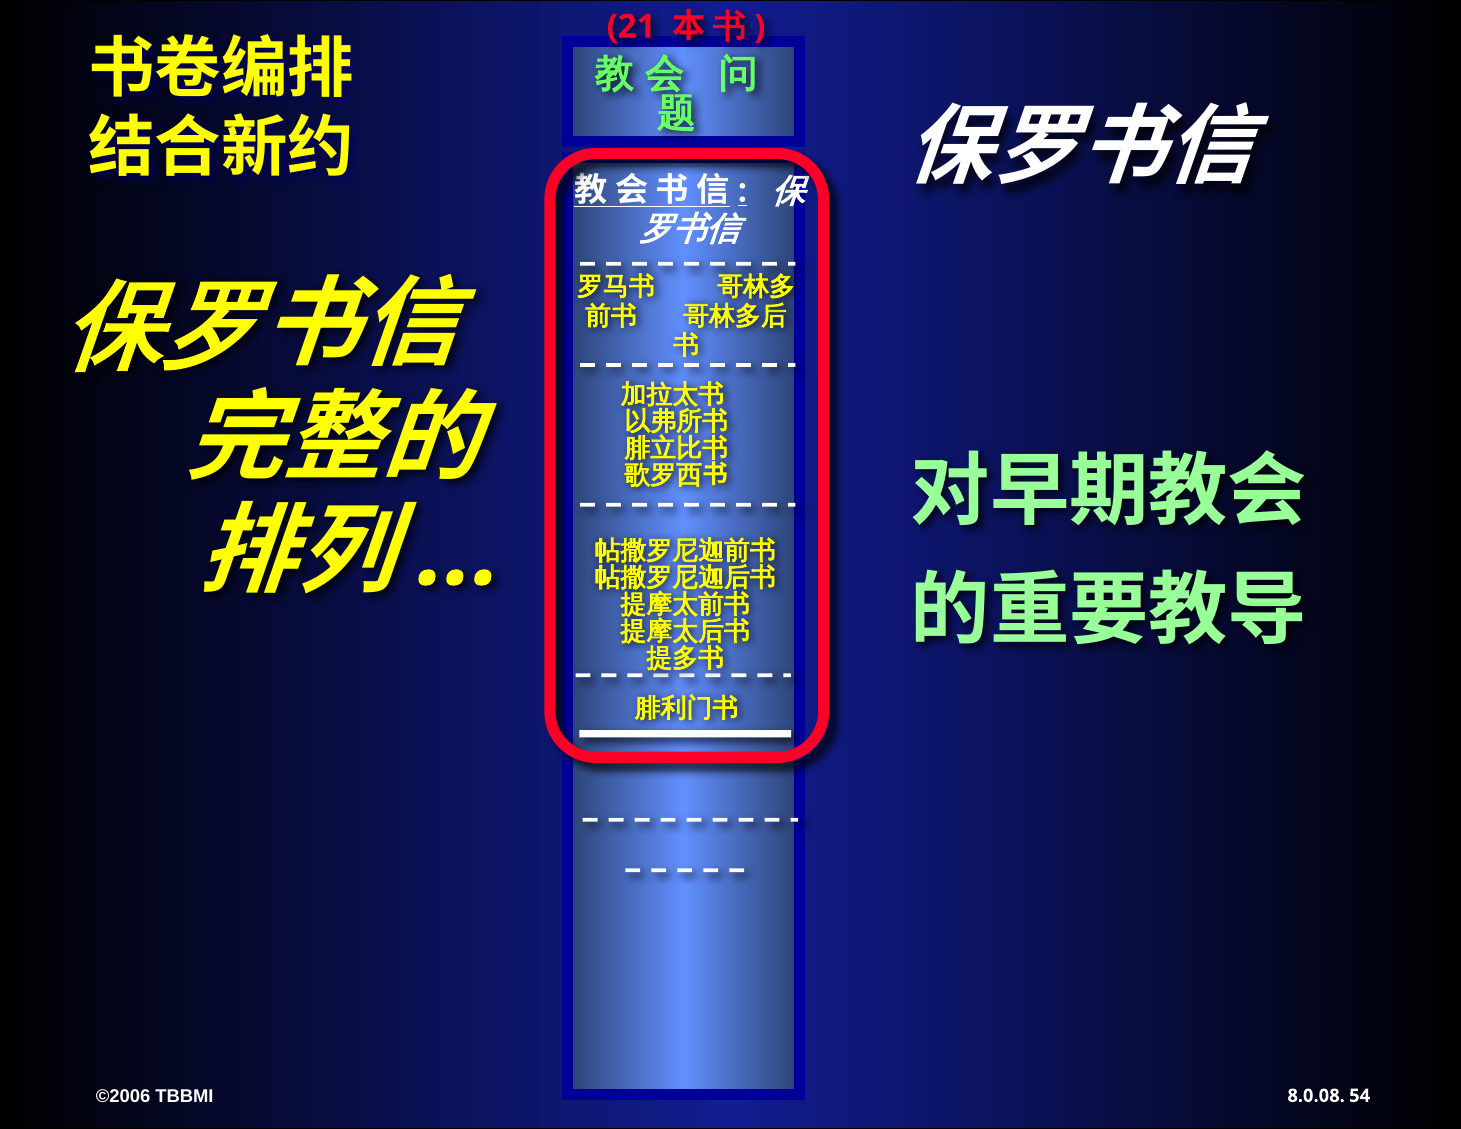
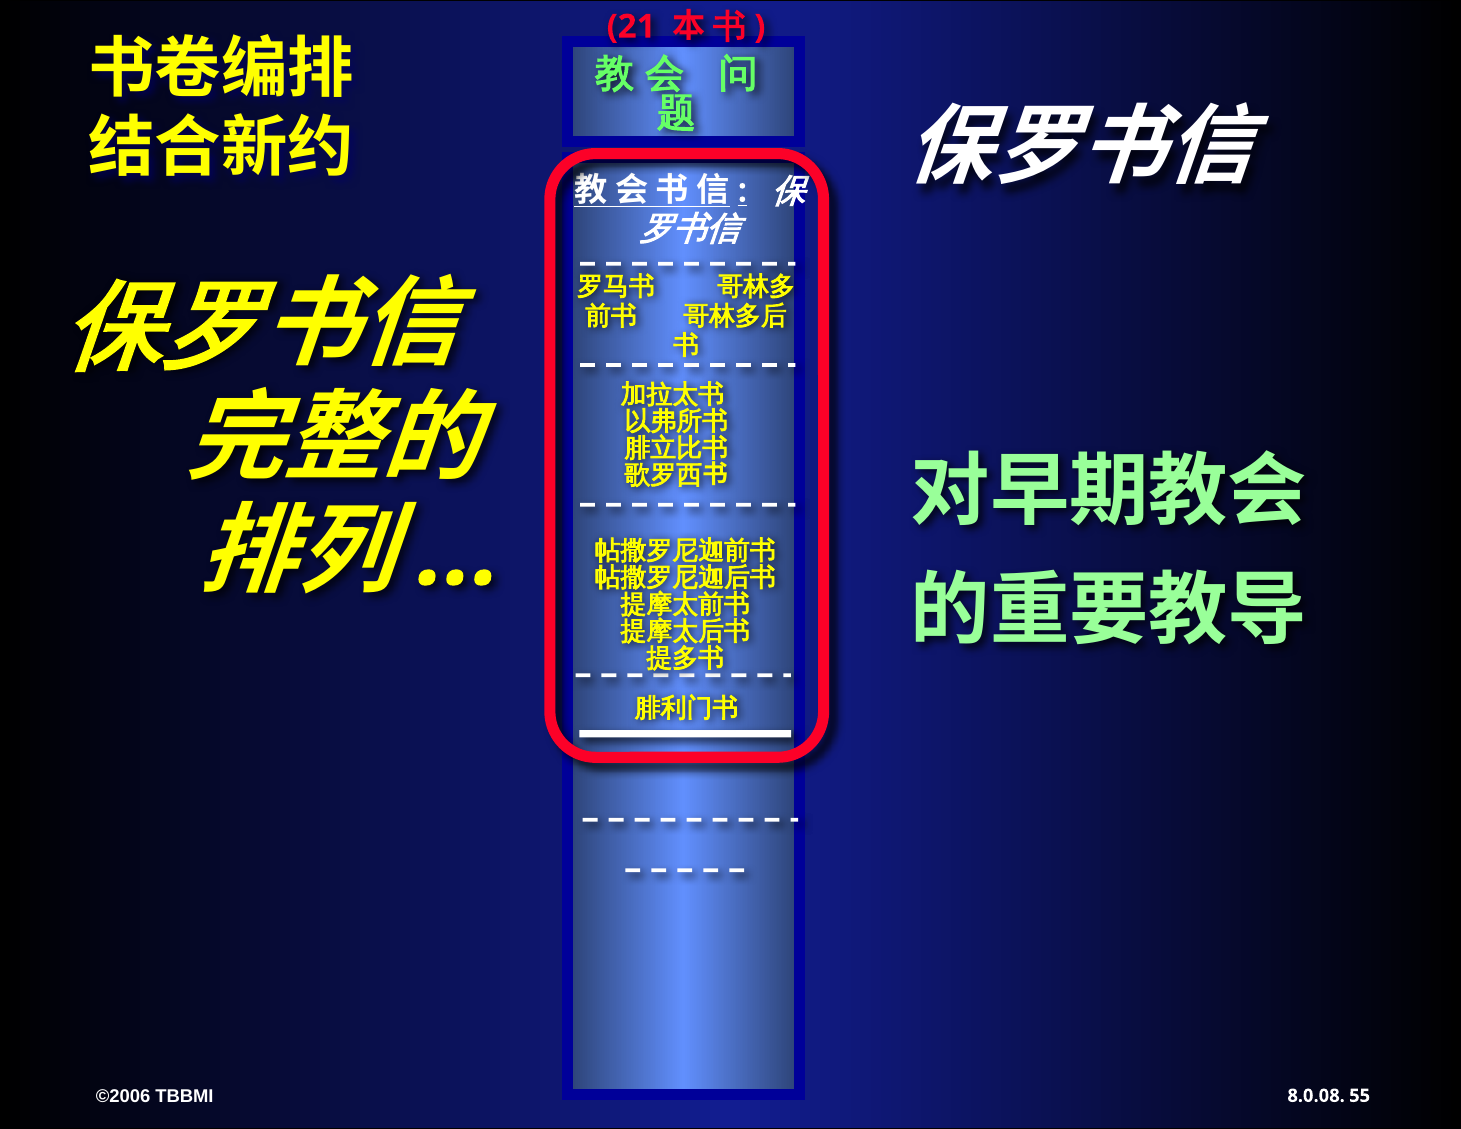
54: 54 -> 55 (1360, 1096)
